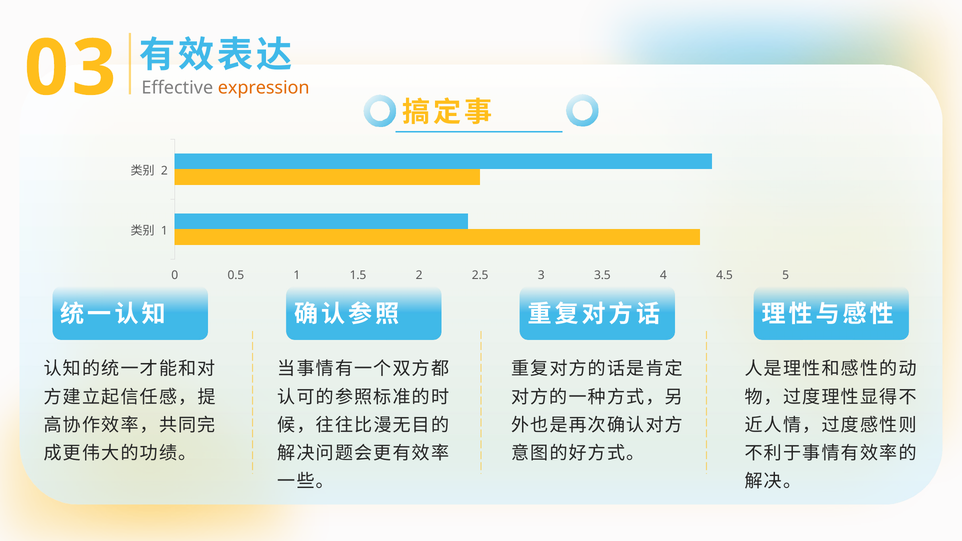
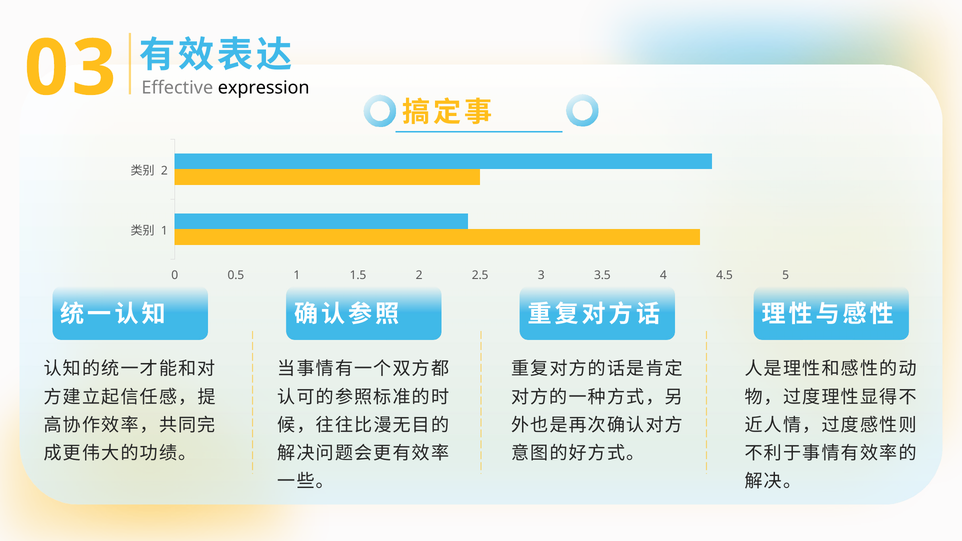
expression colour: orange -> black (264, 88)
